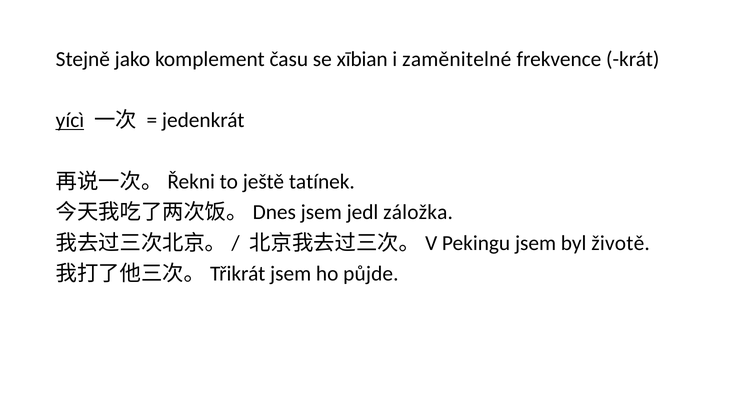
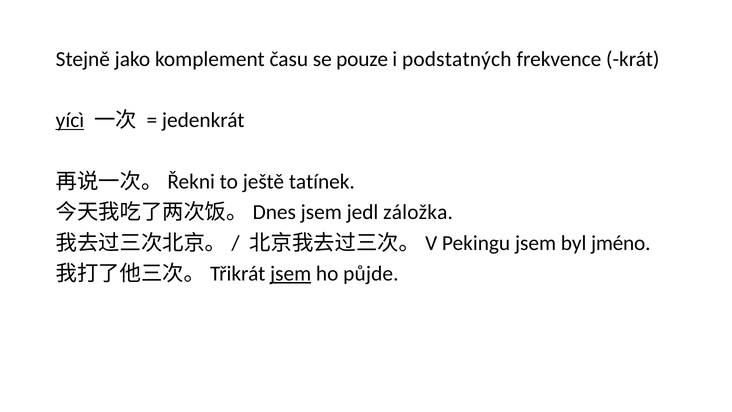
xībian: xībian -> pouze (362, 59)
zaměnitelné: zaměnitelné -> podstatných (457, 59)
životě: životě -> jméno (621, 243)
jsem underline: none -> present (291, 273)
